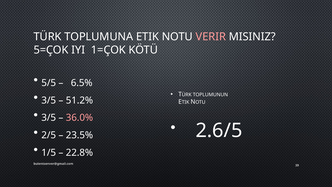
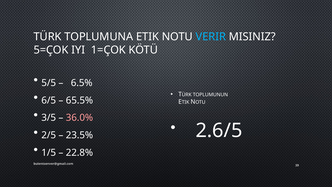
VERIR colour: pink -> light blue (211, 37)
3/5: 3/5 -> 6/5 (49, 100)
51.2%: 51.2% -> 65.5% (79, 100)
